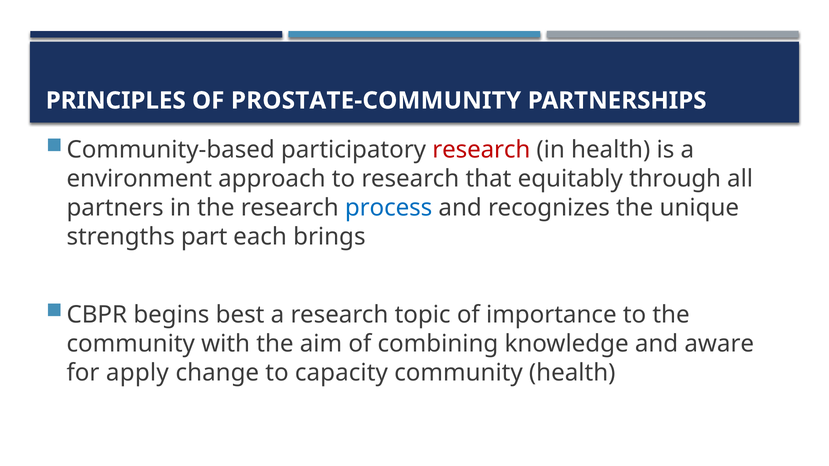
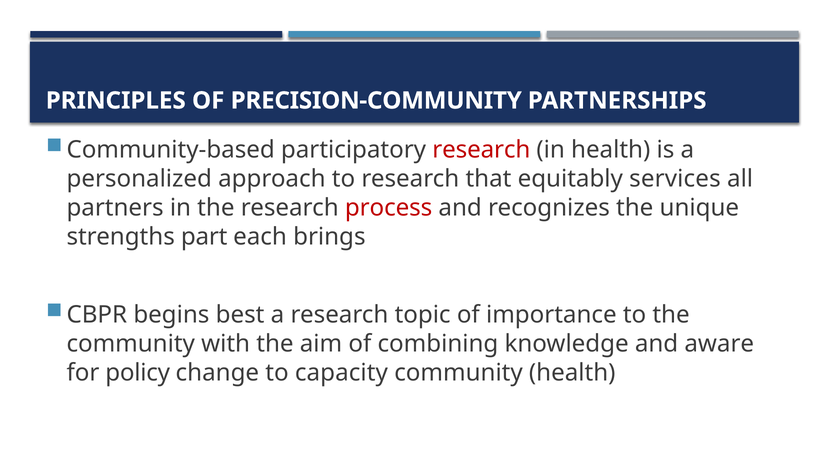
PROSTATE-COMMUNITY: PROSTATE-COMMUNITY -> PRECISION-COMMUNITY (376, 101)
environment: environment -> personalized (139, 179)
through: through -> services (675, 179)
process colour: blue -> red (389, 208)
apply: apply -> policy (138, 373)
